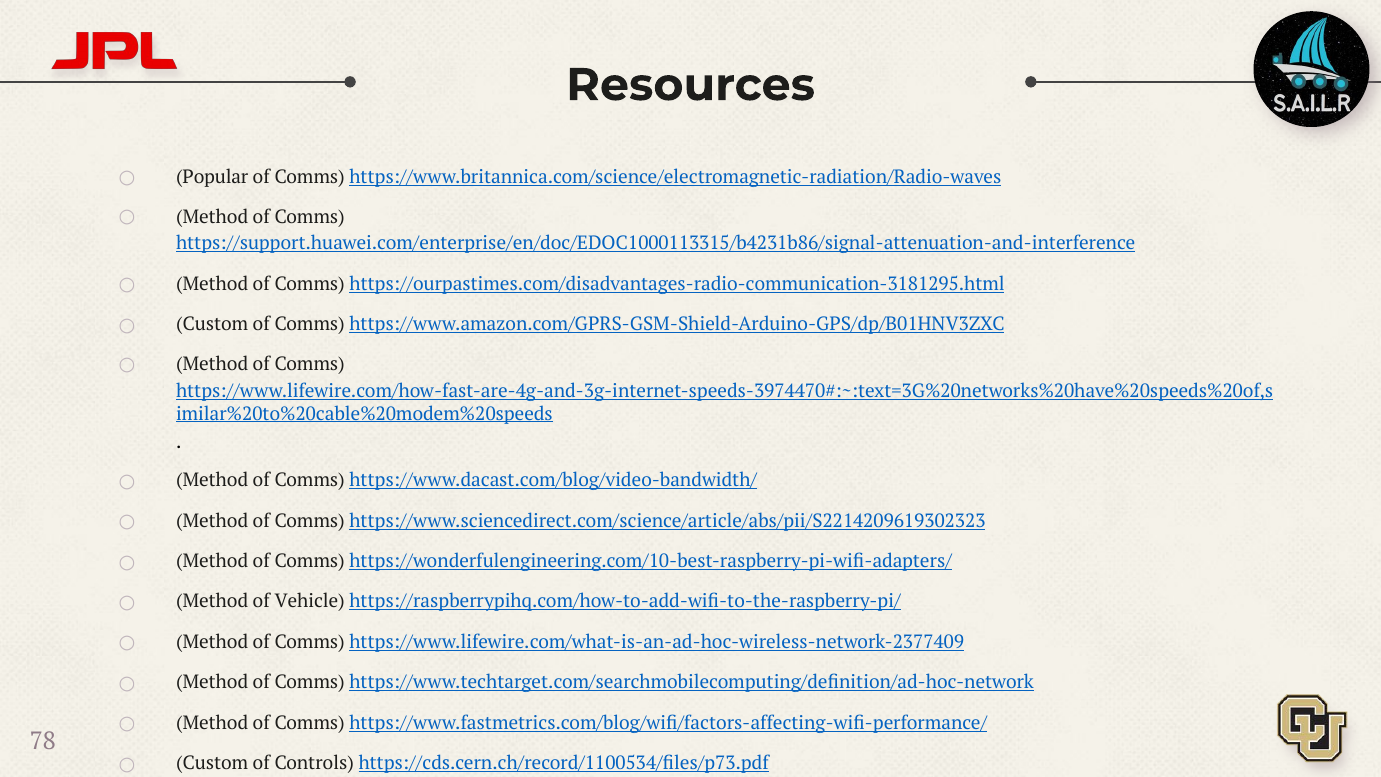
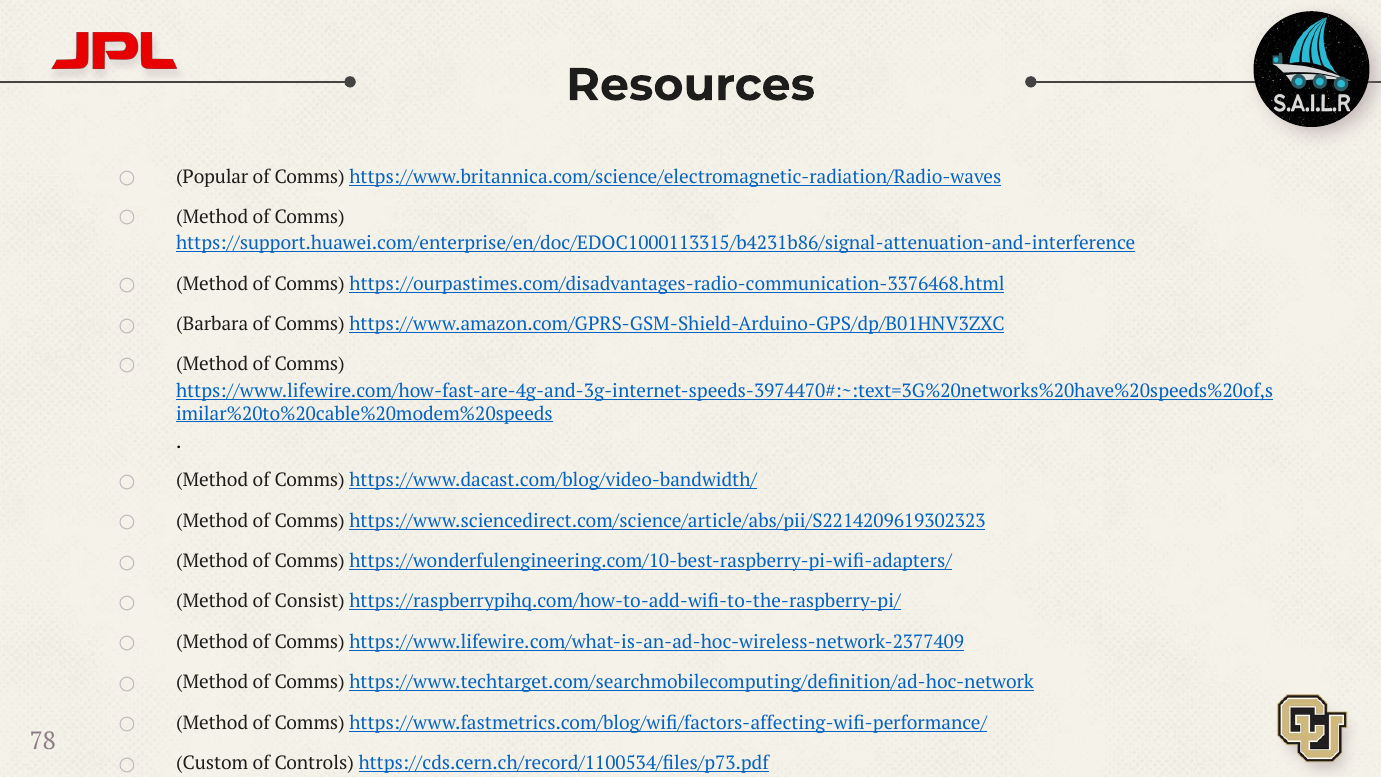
https://ourpastimes.com/disadvantages-radio-communication-3181295.html: https://ourpastimes.com/disadvantages-radio-communication-3181295.html -> https://ourpastimes.com/disadvantages-radio-communication-3376468.html (677, 284)
Custom: Custom -> Barbara (212, 324)
Vehicle: Vehicle -> Consist (310, 601)
